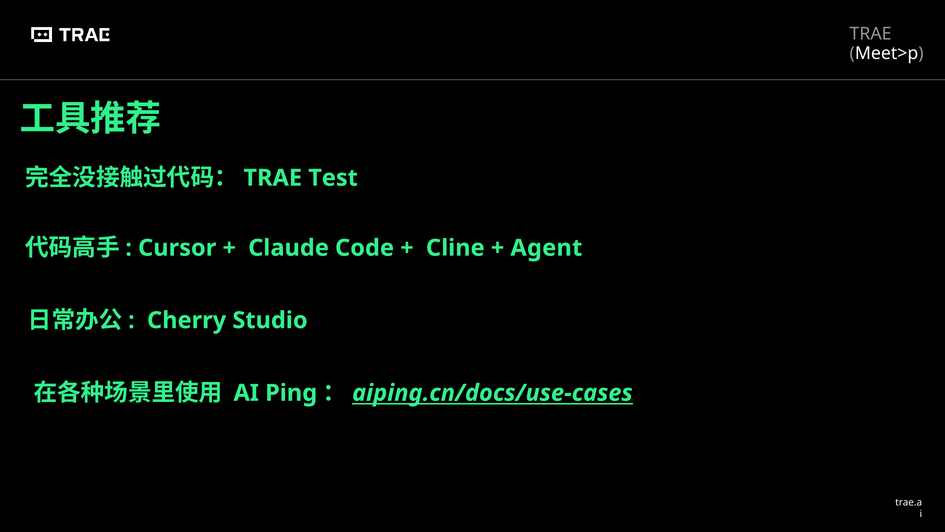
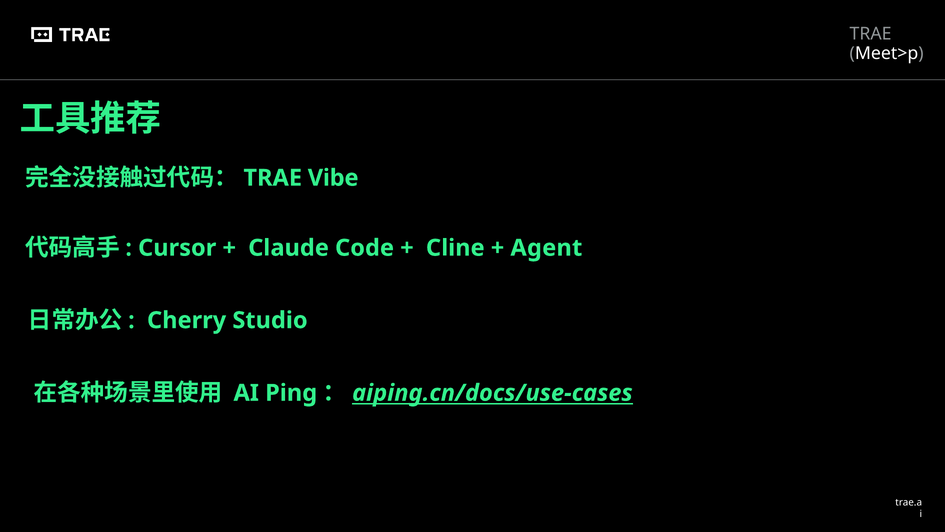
Test: Test -> Vibe (333, 178)
